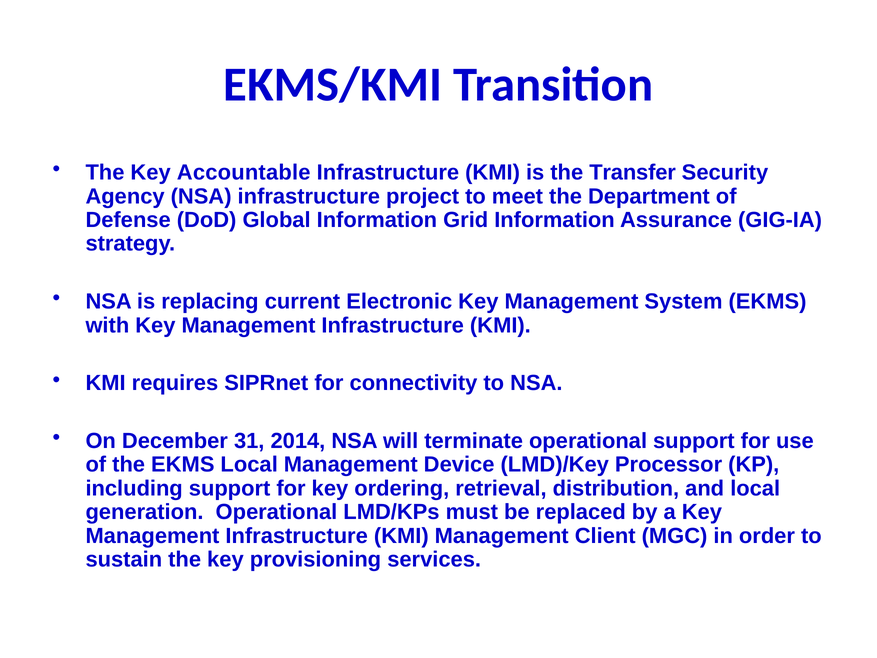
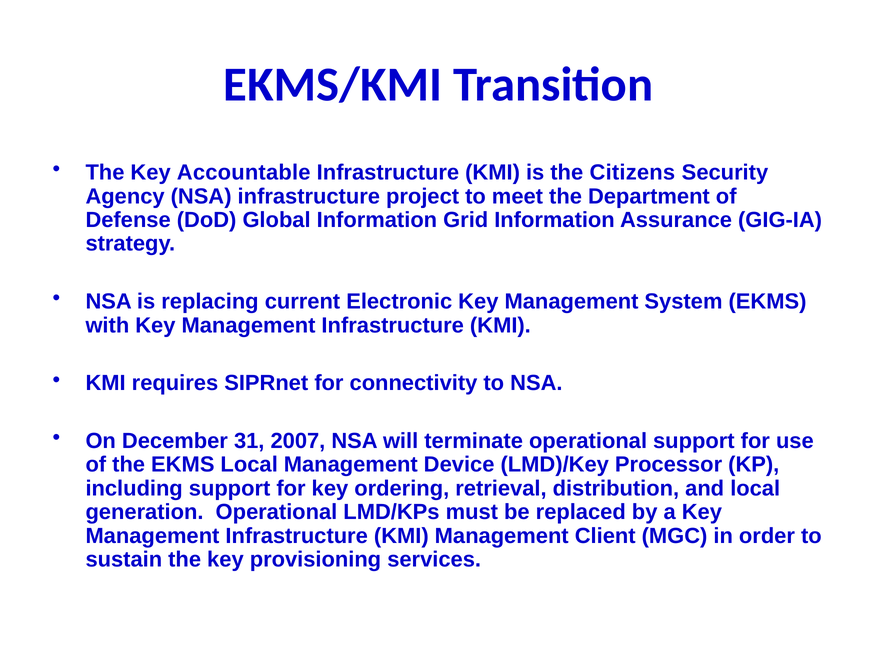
Transfer: Transfer -> Citizens (632, 173)
2014: 2014 -> 2007 (298, 441)
